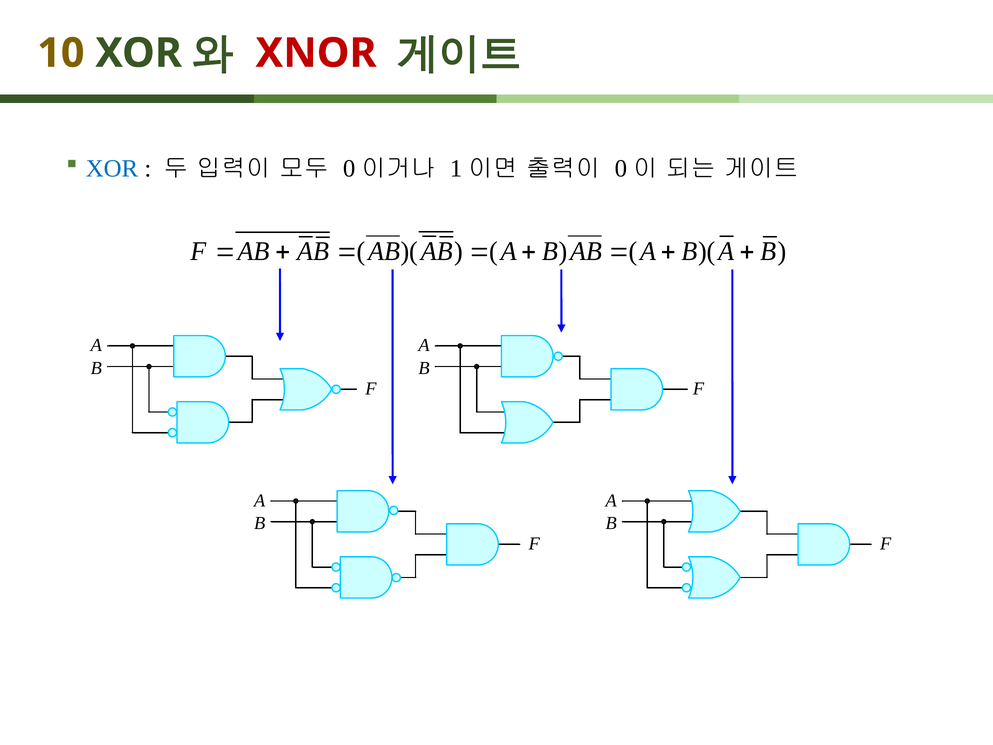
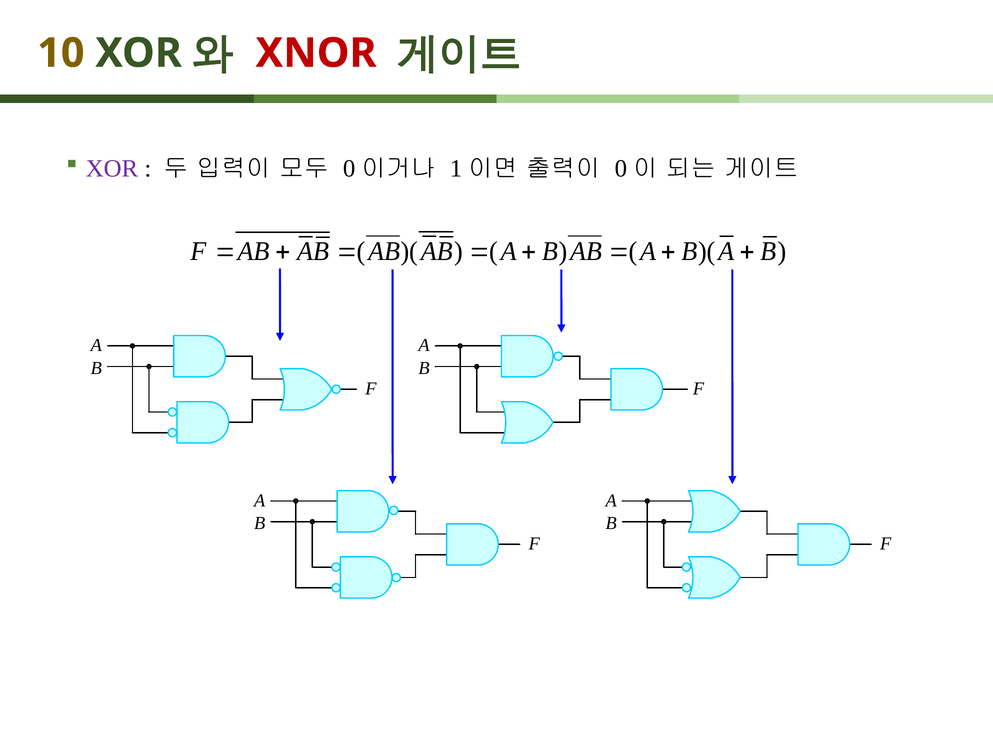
XOR colour: blue -> purple (112, 168)
